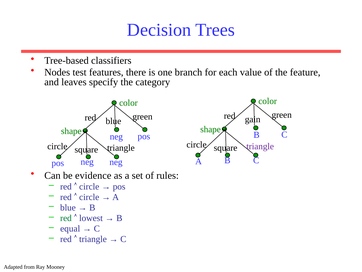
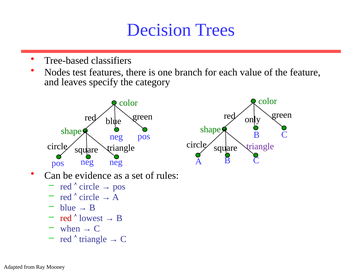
gain: gain -> only (253, 119)
red colour: green -> red (66, 218)
equal: equal -> when (70, 228)
